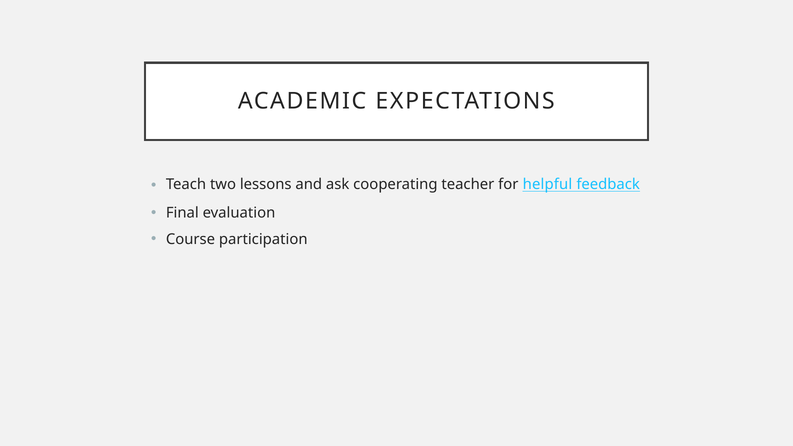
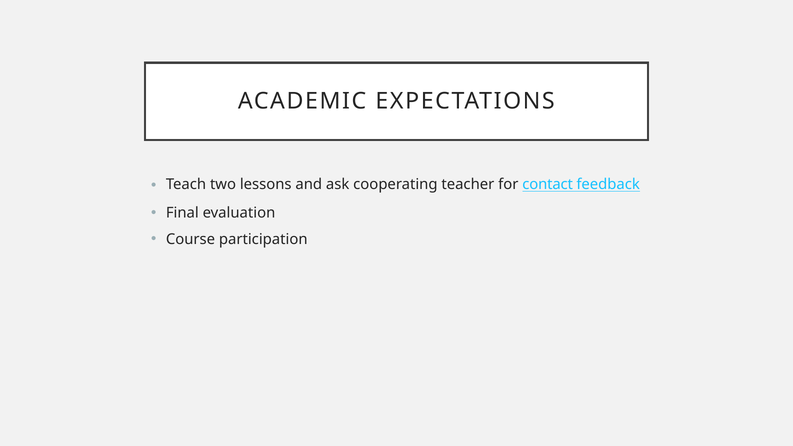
helpful: helpful -> contact (548, 185)
